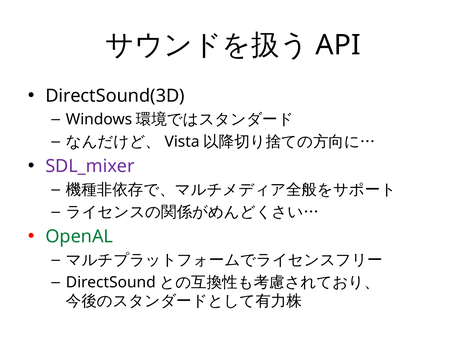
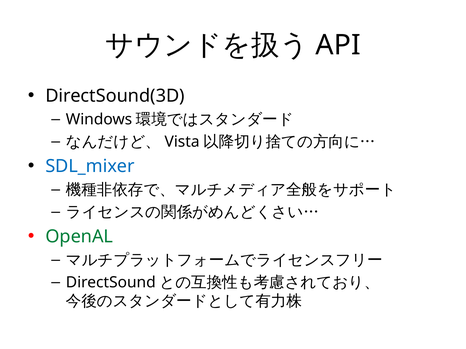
SDL_mixer colour: purple -> blue (90, 166)
